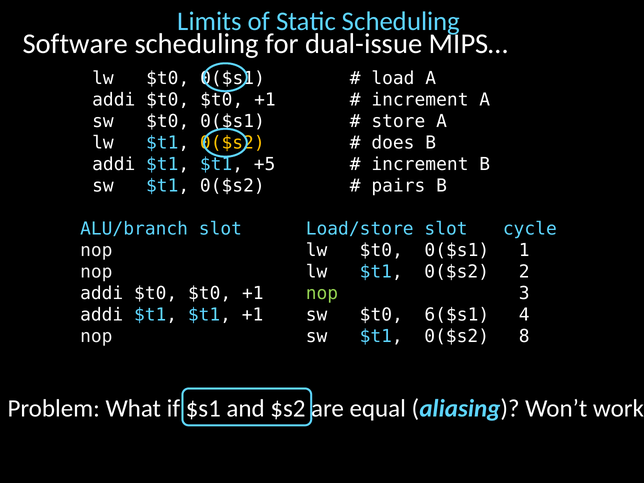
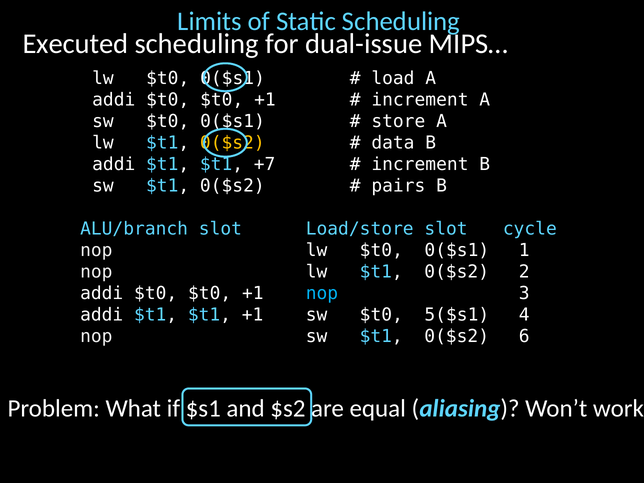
Software: Software -> Executed (75, 44)
does: does -> data (393, 143)
+5: +5 -> +7 (265, 164)
nop colour: light green -> light blue (322, 293)
6($s1: 6($s1 -> 5($s1 (457, 315)
8: 8 -> 6 (524, 336)
